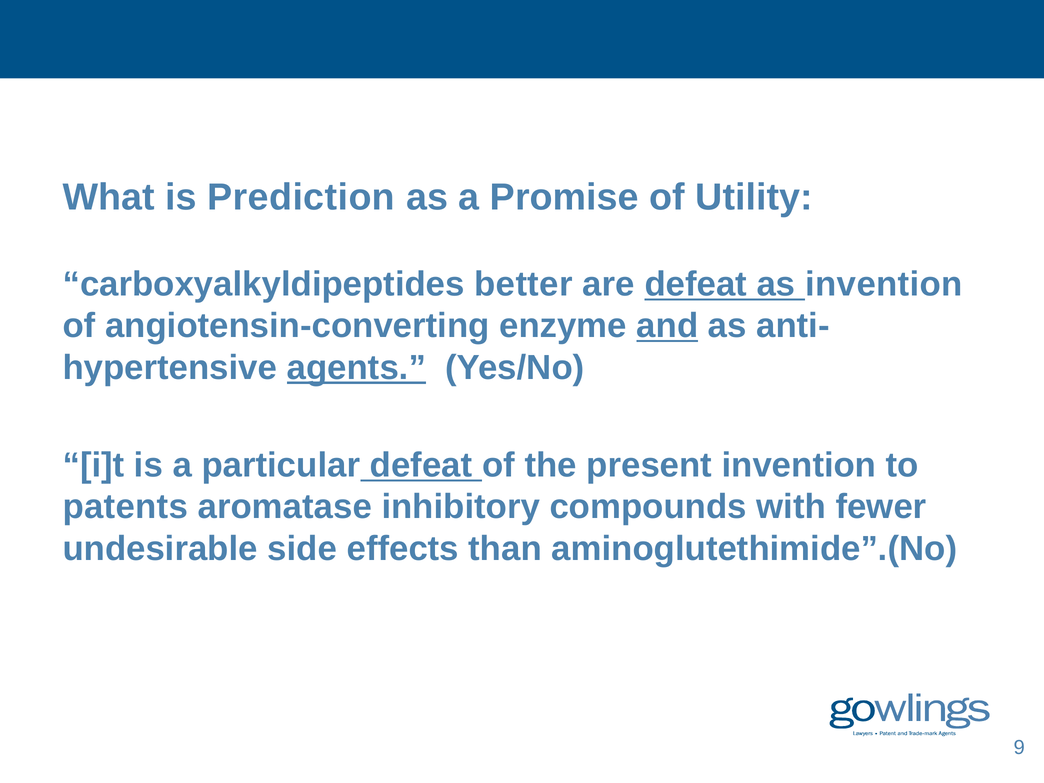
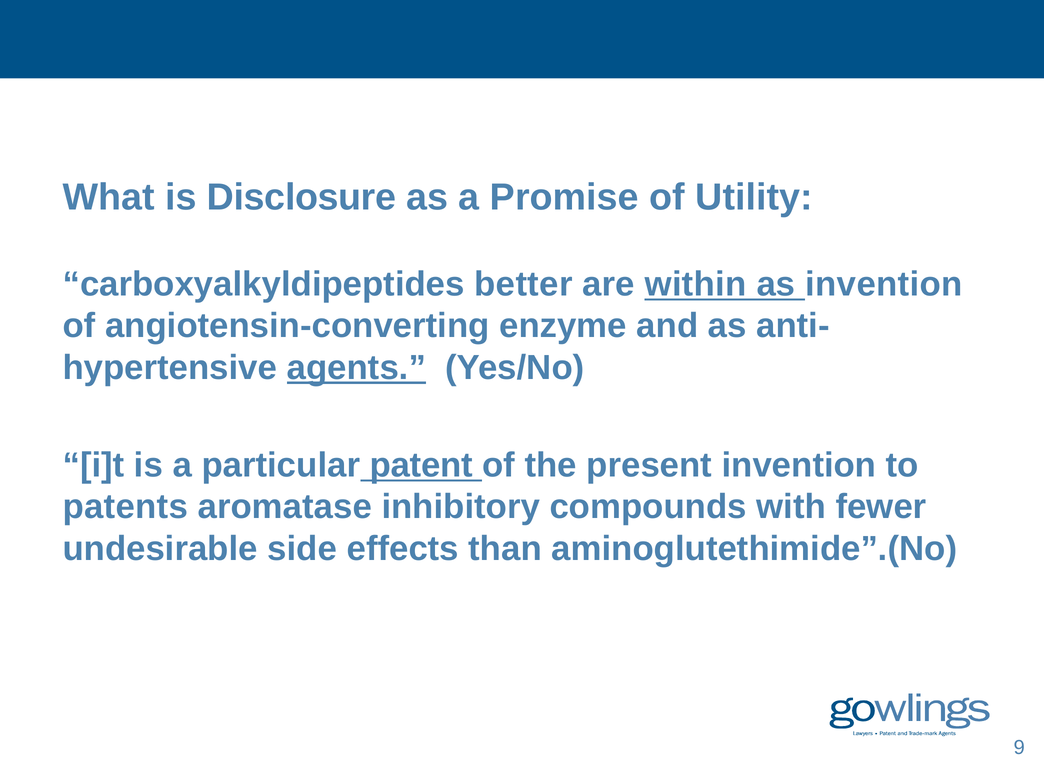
Prediction: Prediction -> Disclosure (302, 197)
are defeat: defeat -> within (696, 284)
and underline: present -> none (667, 326)
particular defeat: defeat -> patent (421, 465)
